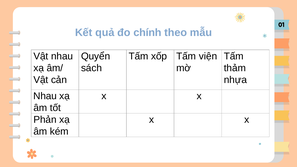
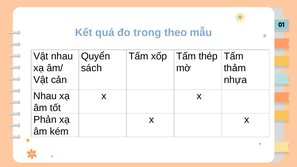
chính: chính -> trong (147, 33)
viện: viện -> thép (208, 56)
